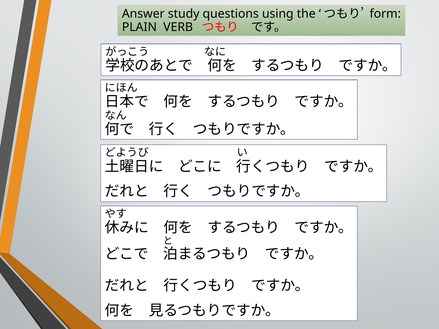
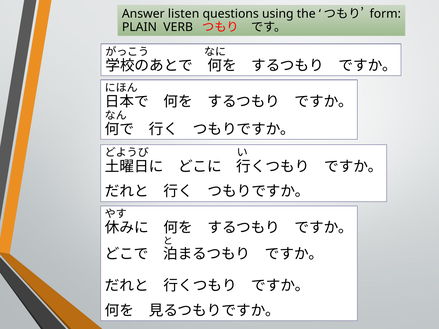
study: study -> listen (184, 14)
